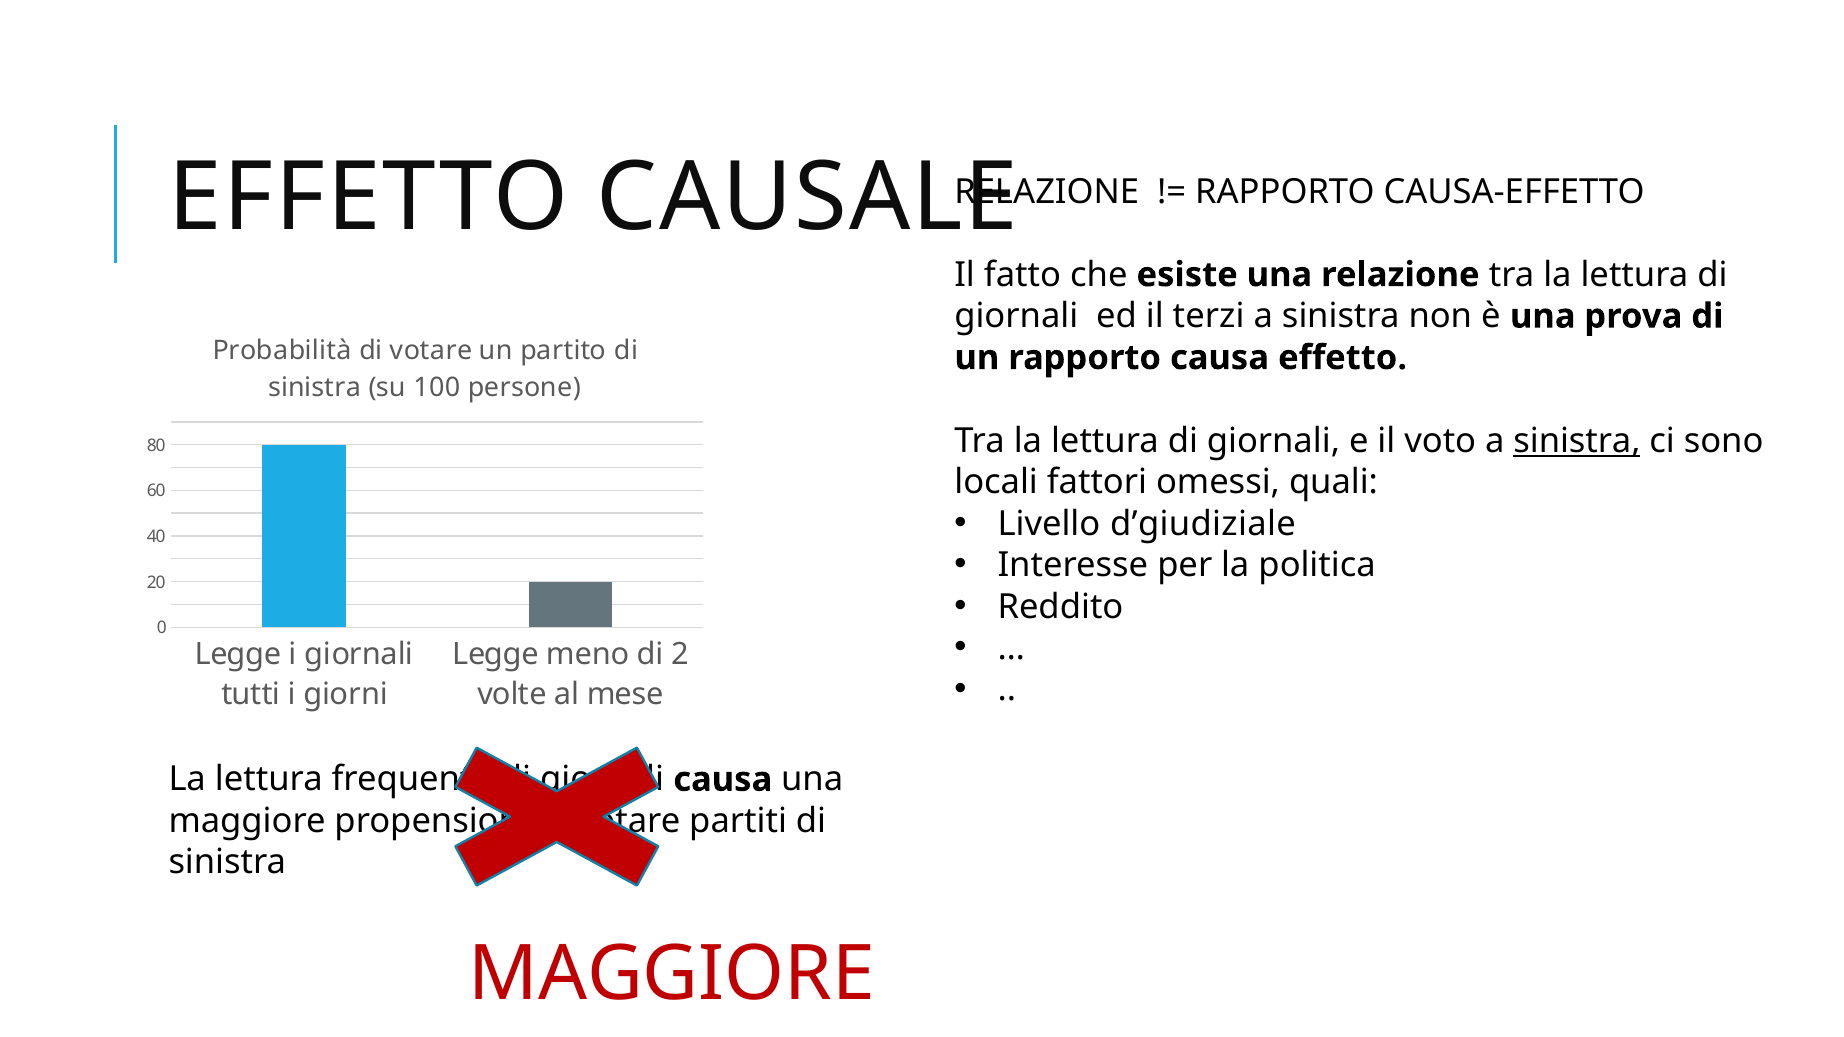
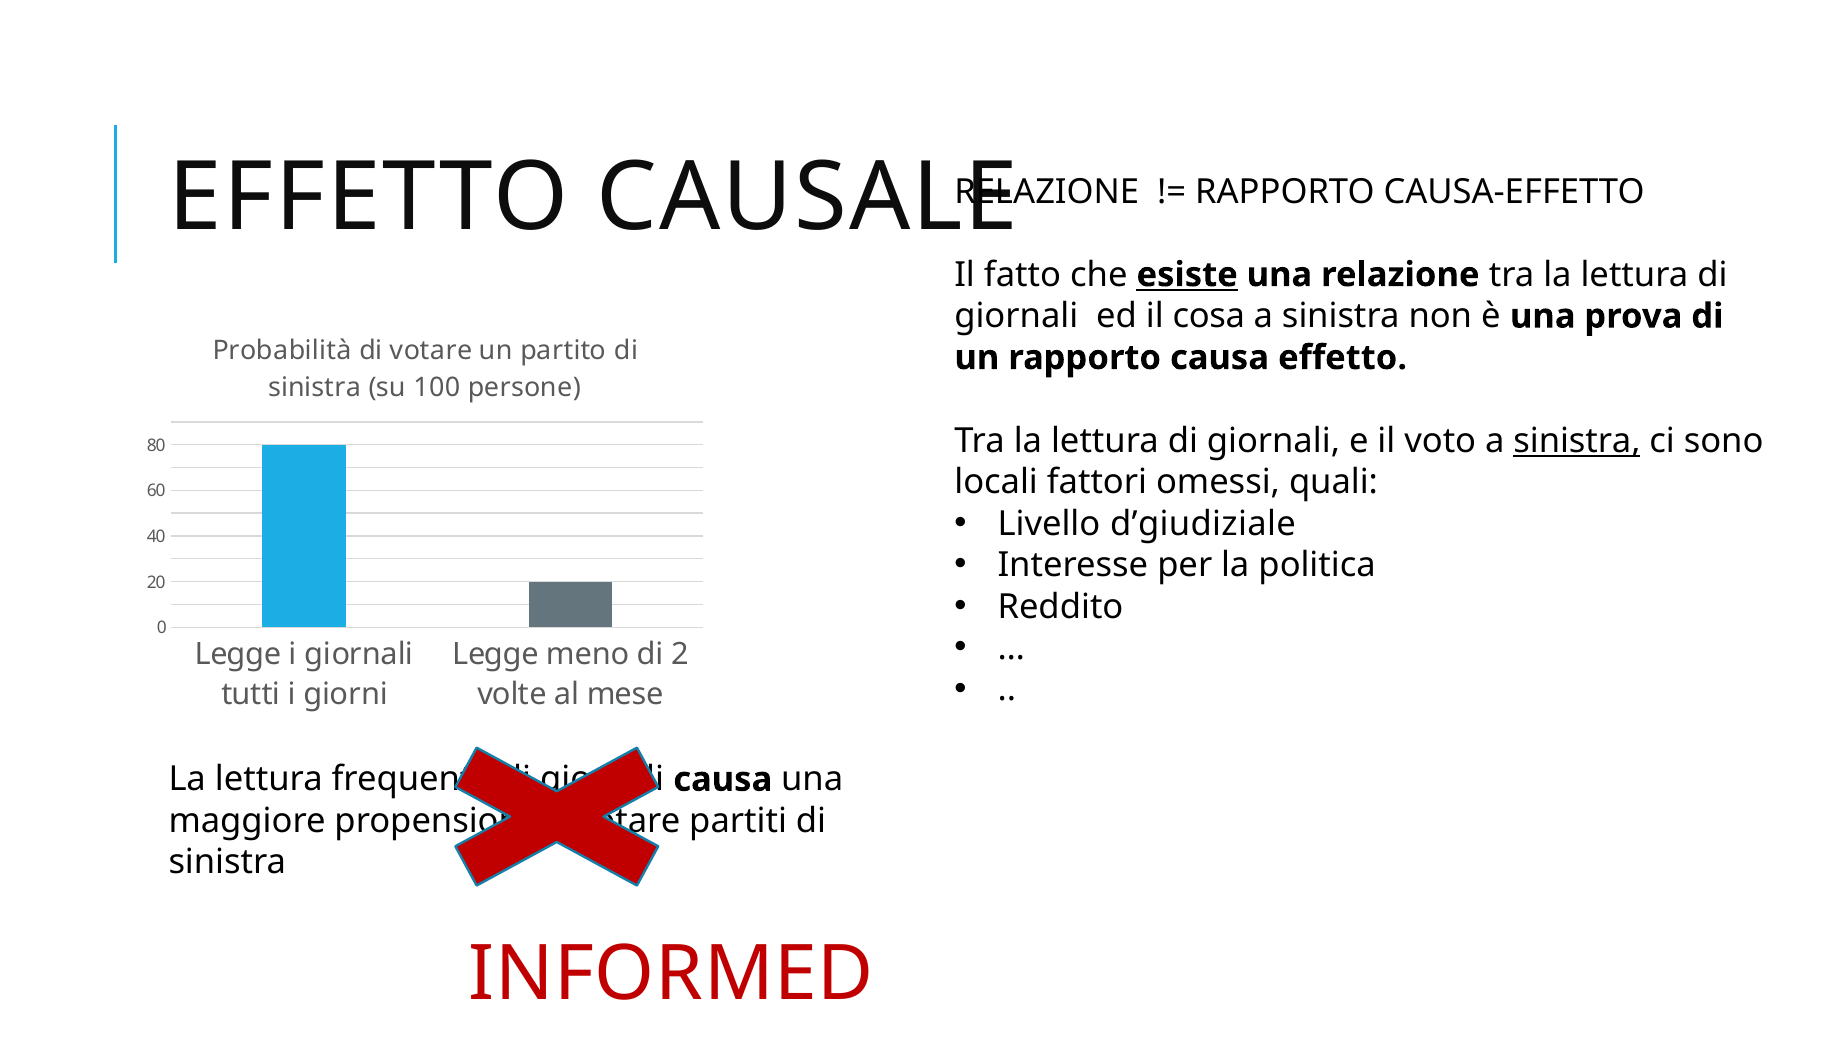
esiste underline: none -> present (1187, 275)
terzi: terzi -> cosa (1209, 316)
MAGGIORE: MAGGIORE -> INFORMED (671, 974)
